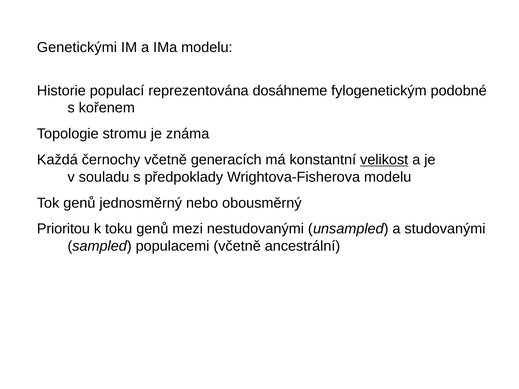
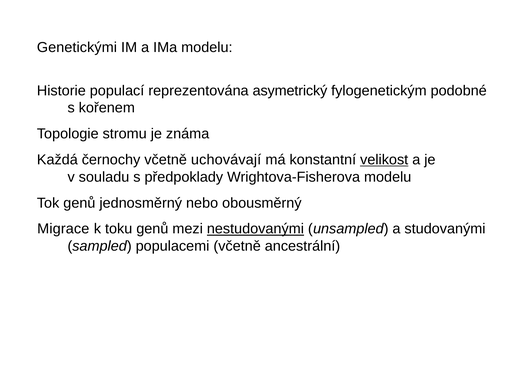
dosáhneme: dosáhneme -> asymetrický (290, 91)
generacích: generacích -> uchovávají (226, 160)
Prioritou: Prioritou -> Migrace (63, 229)
nestudovanými underline: none -> present (255, 229)
